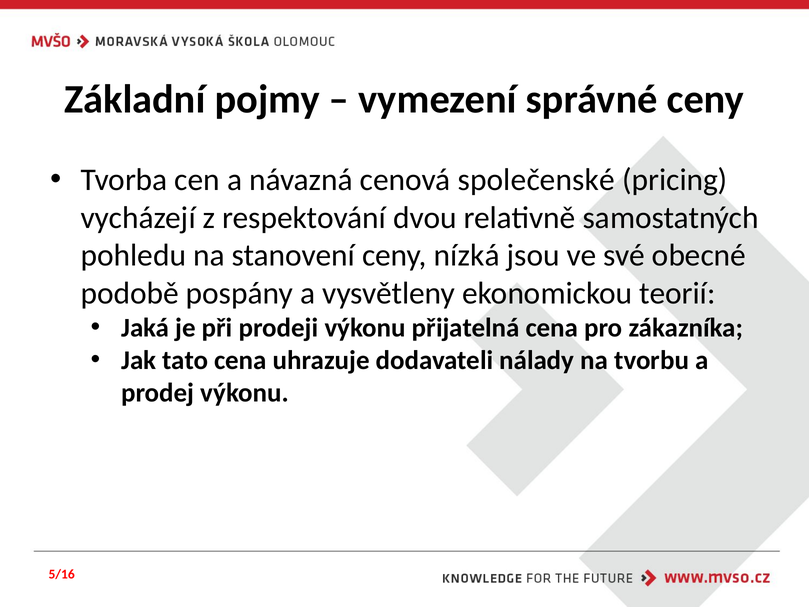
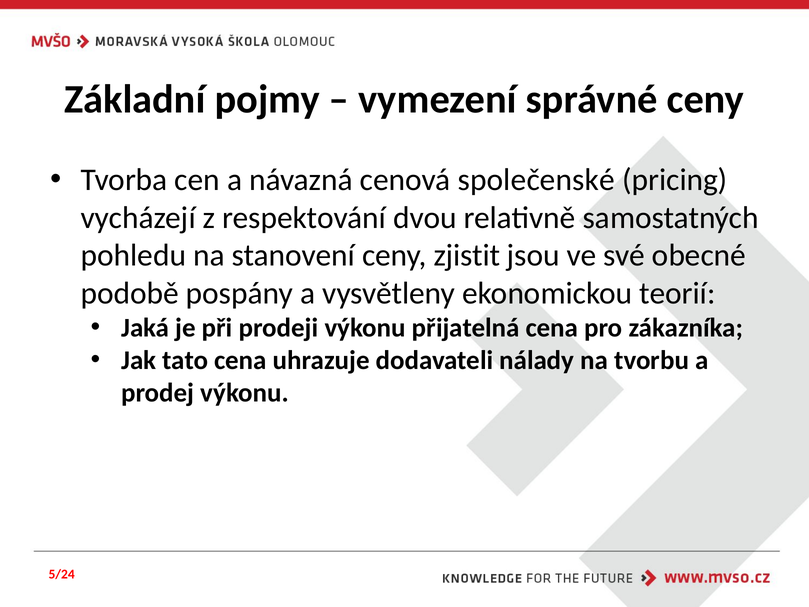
nízká: nízká -> zjistit (467, 255)
5/16: 5/16 -> 5/24 (62, 574)
